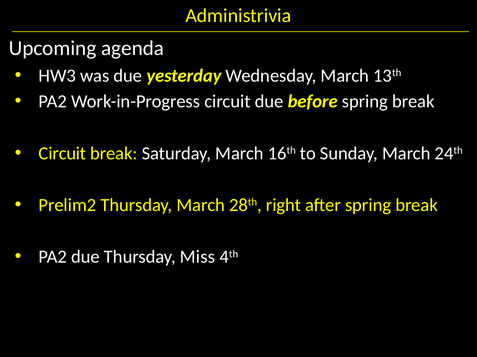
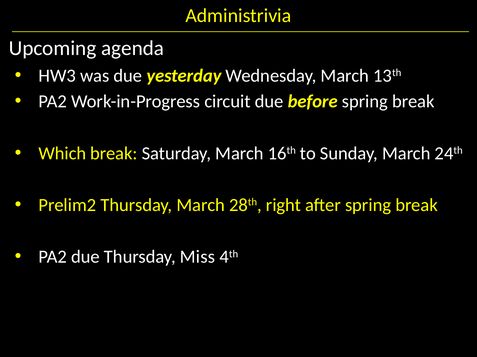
Circuit: Circuit -> Which (62, 154)
